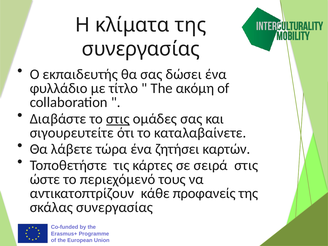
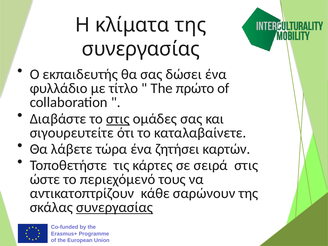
ακόμη: ακόμη -> πρώτο (195, 88)
προφανείς: προφανείς -> σαρώνουν (204, 193)
συνεργασίας underline: none -> present (115, 207)
